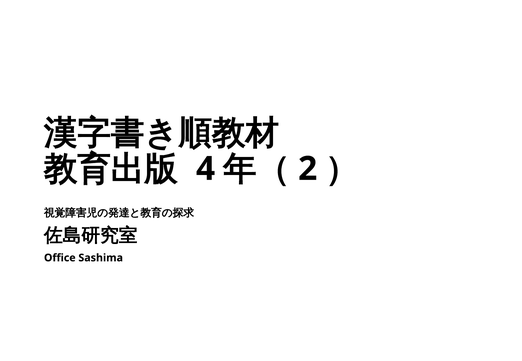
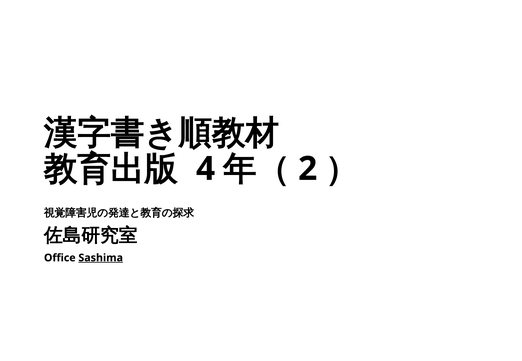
Sashima underline: none -> present (101, 258)
